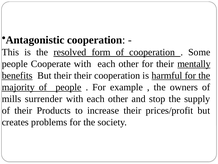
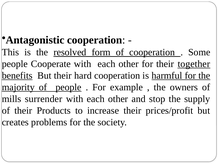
mentally: mentally -> together (194, 64)
their their: their -> hard (83, 75)
